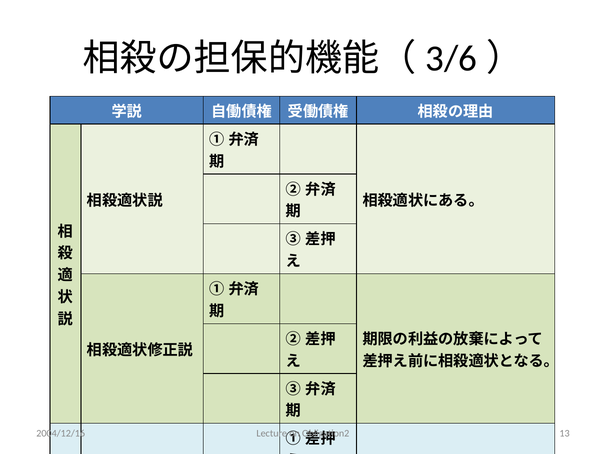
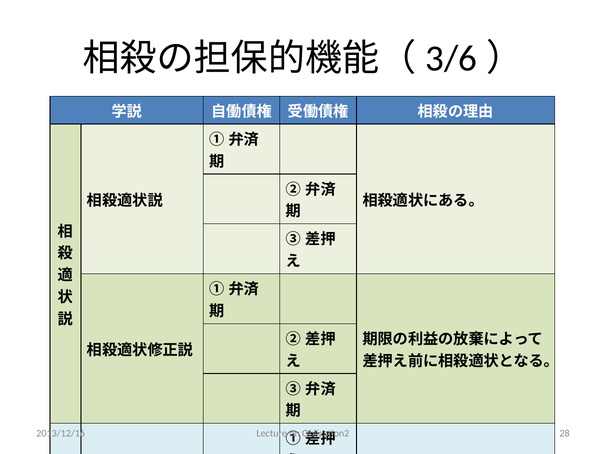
2004/12/16: 2004/12/16 -> 2013/12/16 (61, 434)
13: 13 -> 28 (565, 434)
